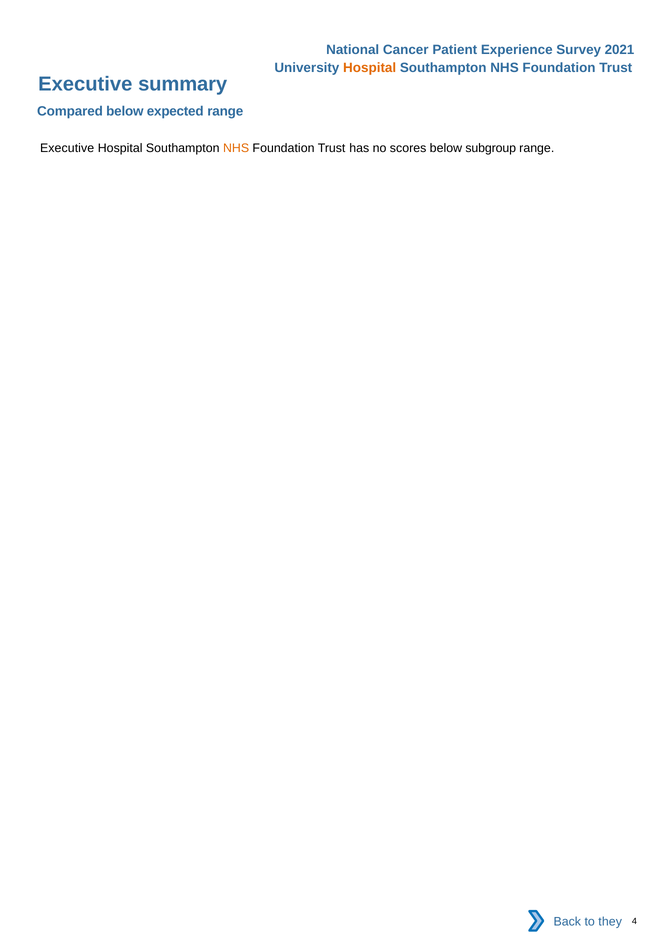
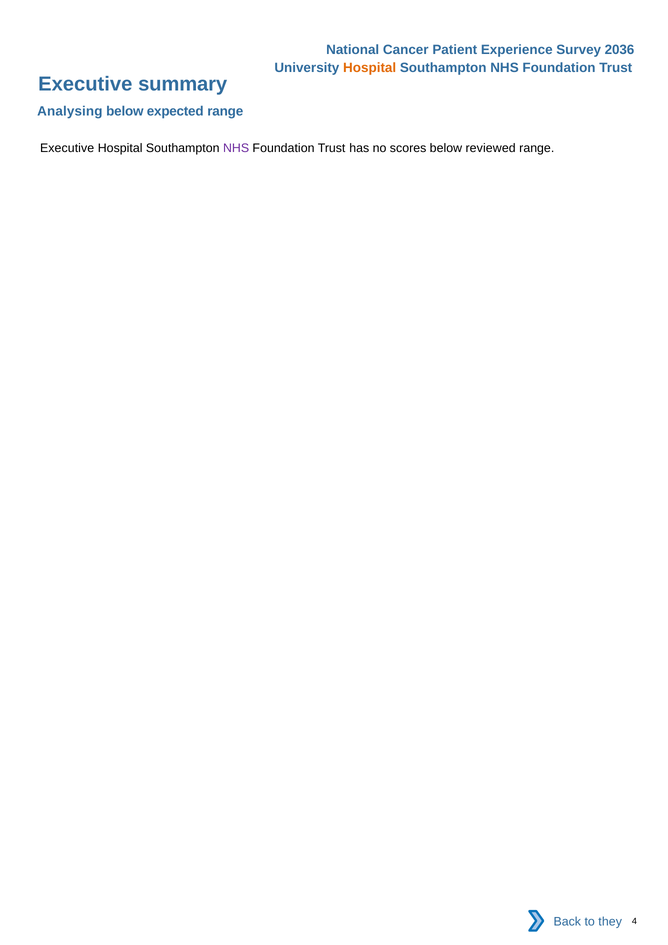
2021: 2021 -> 2036 (619, 50)
Compared: Compared -> Analysing (70, 111)
NHS colour: orange -> purple (236, 148)
subgroup: subgroup -> reviewed (491, 148)
